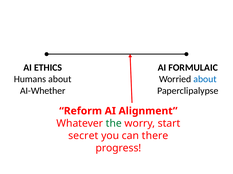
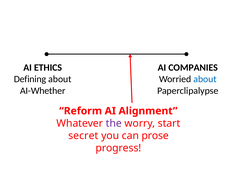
FORMULAIC: FORMULAIC -> COMPANIES (193, 68)
Humans: Humans -> Defining (30, 79)
the colour: green -> purple (114, 124)
there: there -> prose (155, 136)
